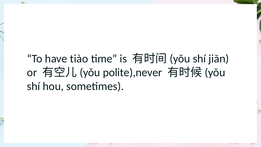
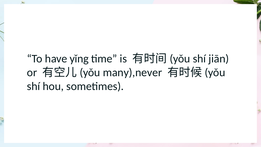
tiào: tiào -> yǐng (79, 59)
polite),never: polite),never -> many),never (132, 72)
